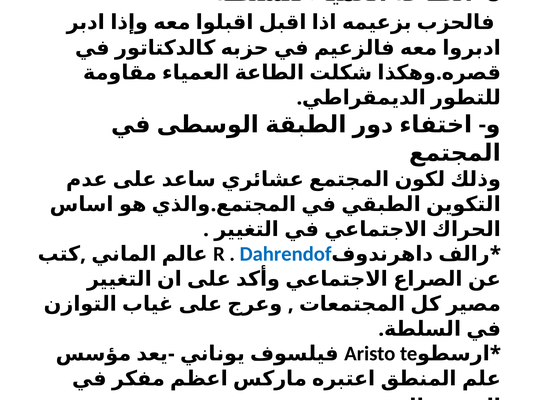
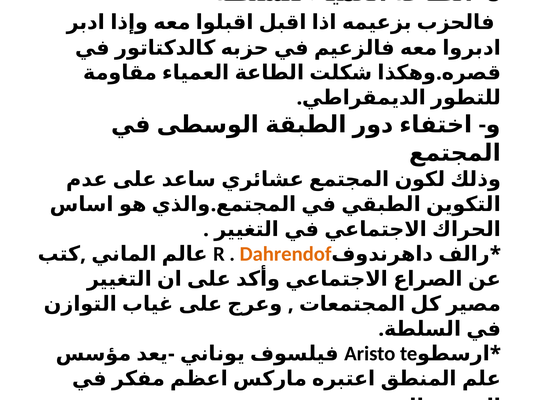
Dahrendof colour: blue -> orange (286, 254)
